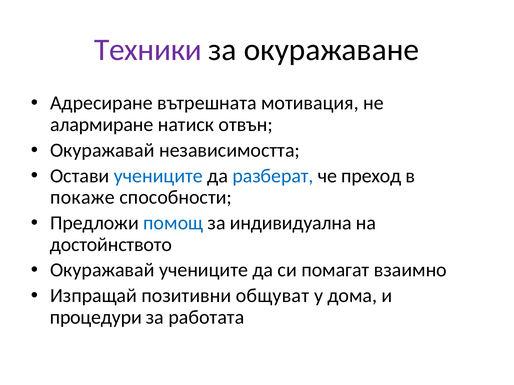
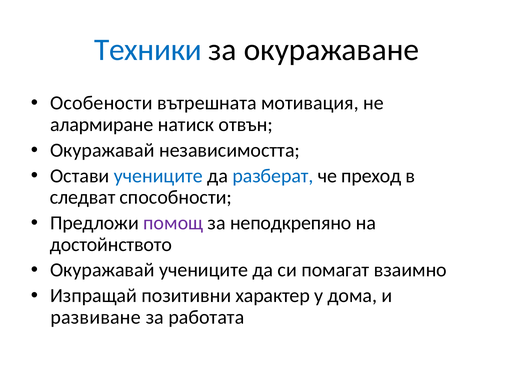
Техники colour: purple -> blue (148, 50)
Адресиране: Адресиране -> Особености (101, 103)
покаже: покаже -> следват (83, 198)
помощ colour: blue -> purple (173, 223)
индивидуална: индивидуална -> неподкрепяно (291, 223)
общуват: общуват -> характер (273, 296)
процедури: процедури -> развиване (96, 318)
